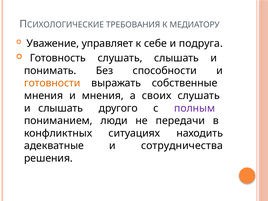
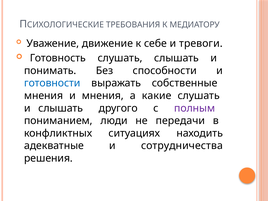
управляет: управляет -> движение (107, 43)
подруга: подруга -> тревоги (201, 43)
готовности colour: orange -> blue (52, 83)
своих: своих -> какие (157, 96)
